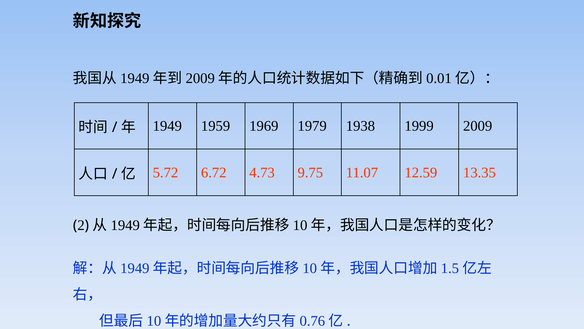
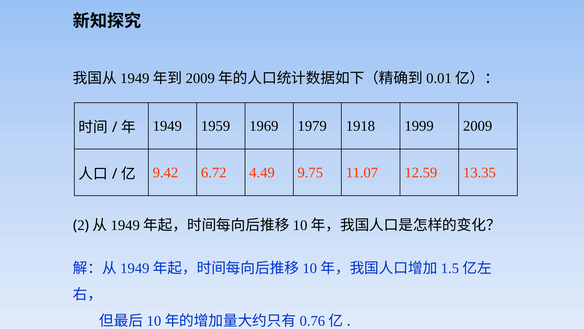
1938: 1938 -> 1918 (360, 126)
5.72: 5.72 -> 9.42 (165, 172)
4.73: 4.73 -> 4.49 (262, 172)
